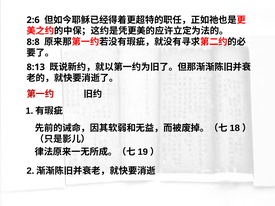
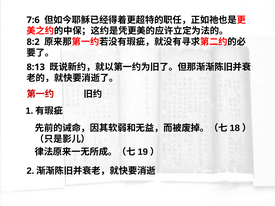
2:6: 2:6 -> 7:6 (33, 20)
8:8: 8:8 -> 8:2 (33, 42)
